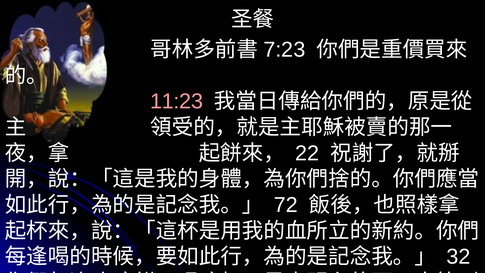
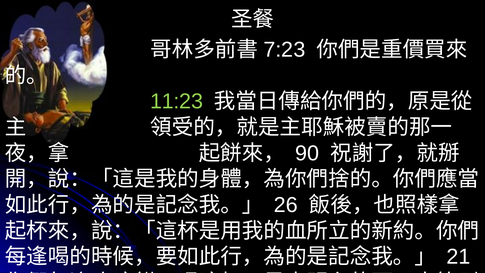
11:23 colour: pink -> light green (177, 101)
22: 22 -> 90 (307, 153)
72: 72 -> 26 (286, 205)
32: 32 -> 21 (458, 257)
